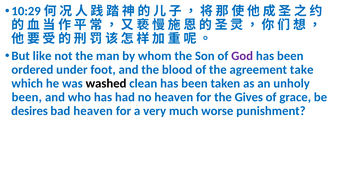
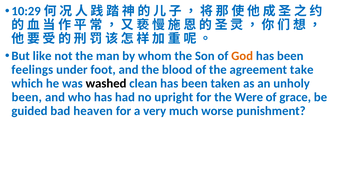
God colour: purple -> orange (242, 56)
ordered: ordered -> feelings (32, 70)
no heaven: heaven -> upright (174, 97)
Gives: Gives -> Were (249, 97)
desires: desires -> guided (29, 111)
